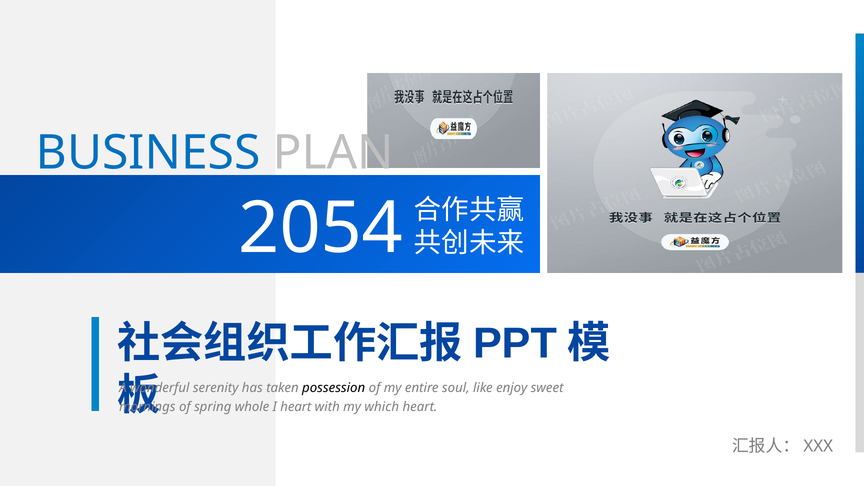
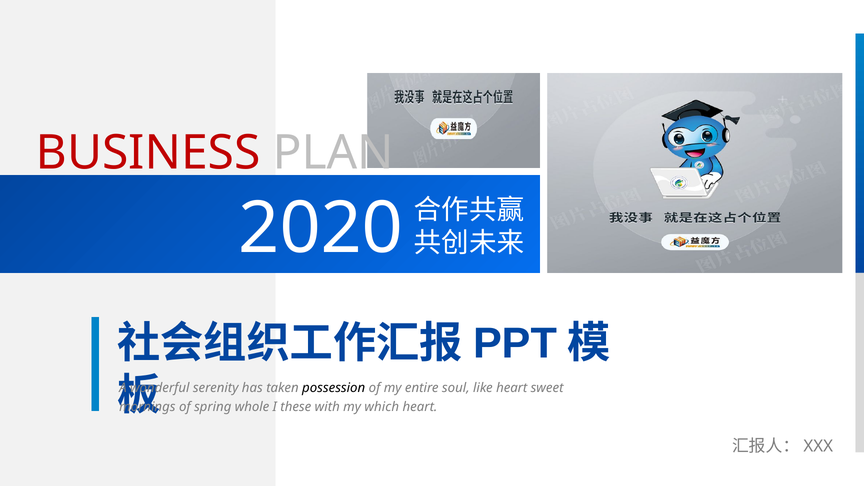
BUSINESS colour: blue -> red (148, 153)
2054: 2054 -> 2020 (321, 228)
like enjoy: enjoy -> heart (512, 388)
I heart: heart -> these (296, 407)
